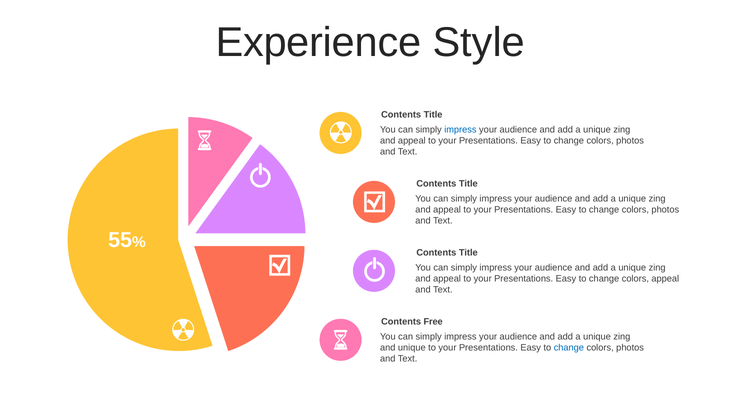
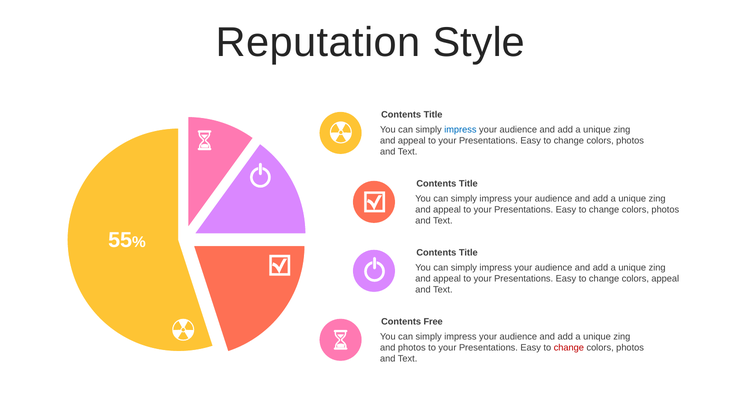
Experience: Experience -> Reputation (318, 42)
and unique: unique -> photos (412, 347)
change colour: blue -> red (569, 347)
